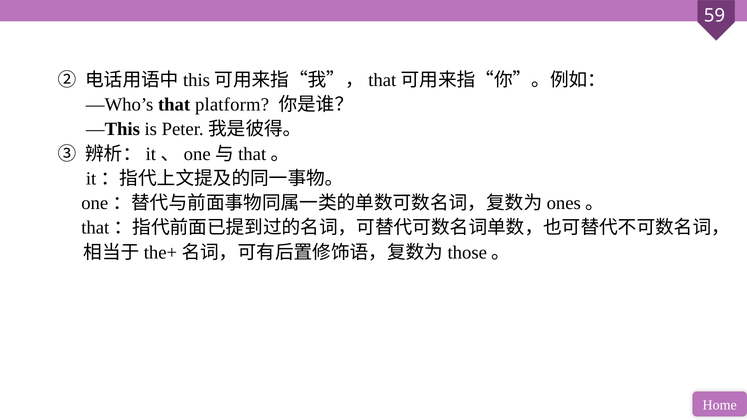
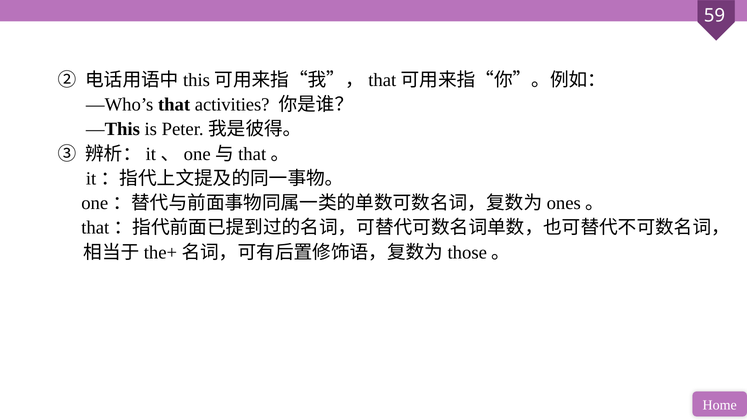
platform: platform -> activities (232, 105)
